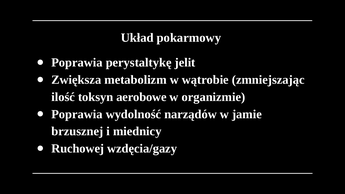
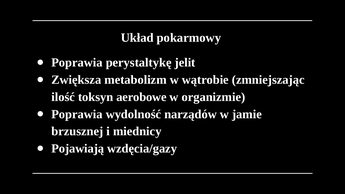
Ruchowej: Ruchowej -> Pojawiają (78, 149)
